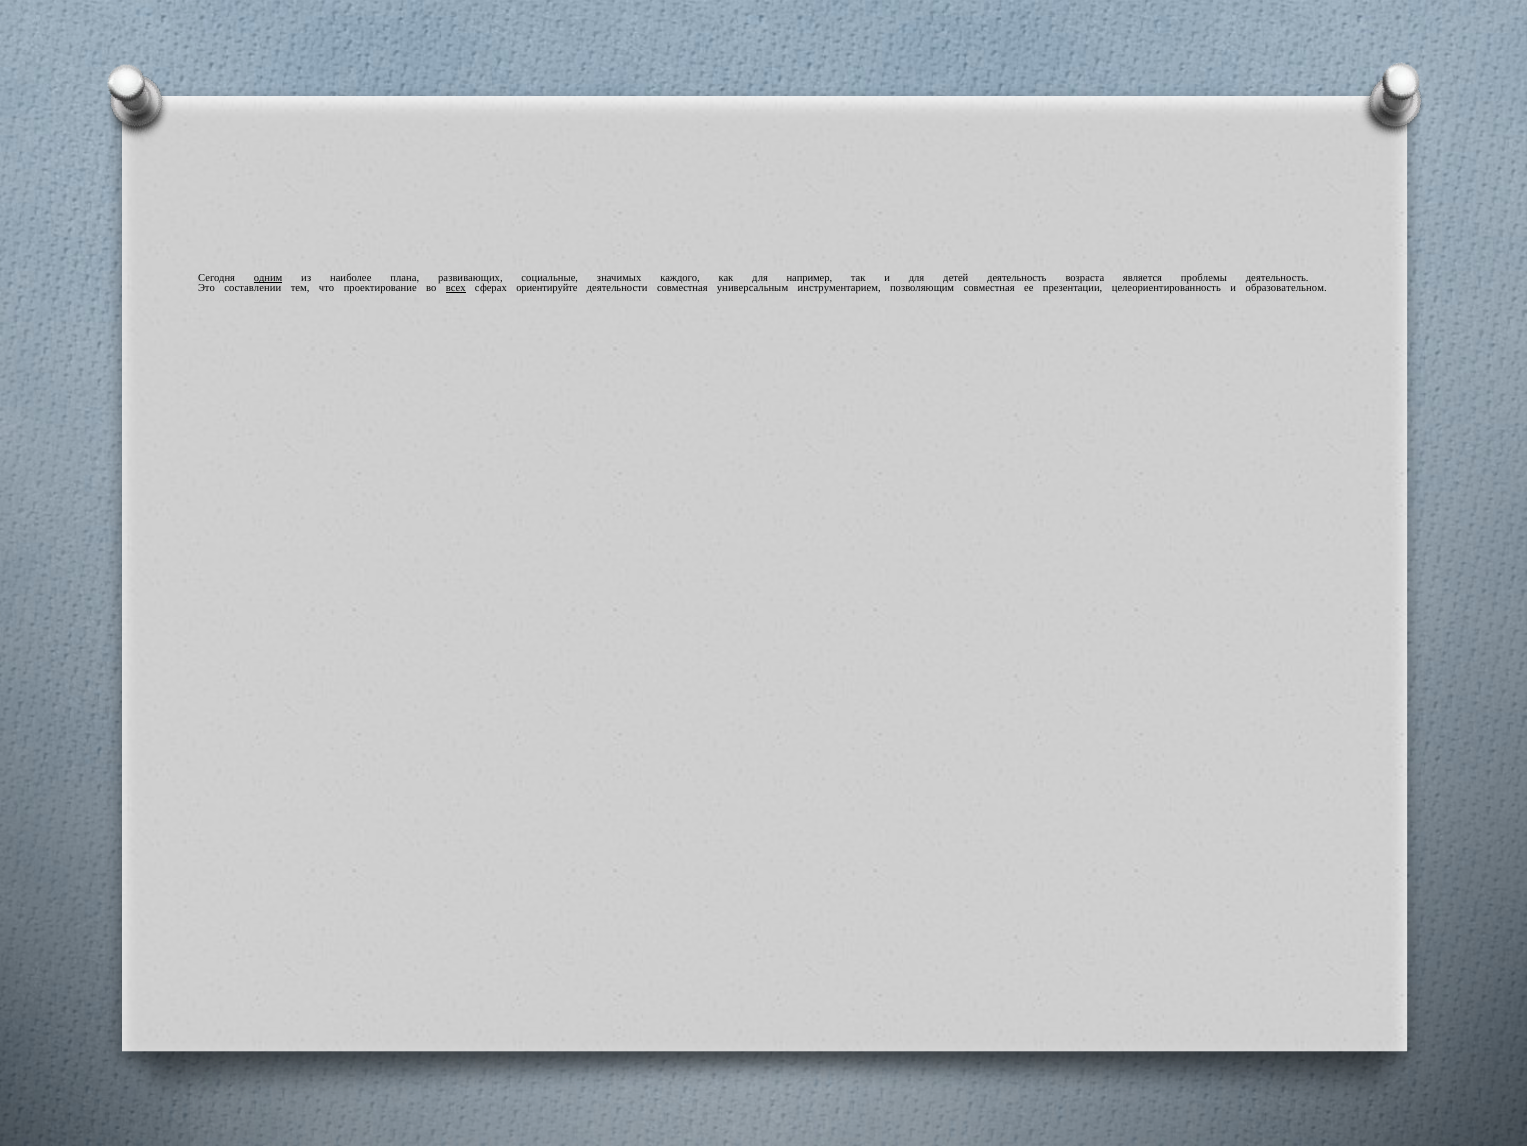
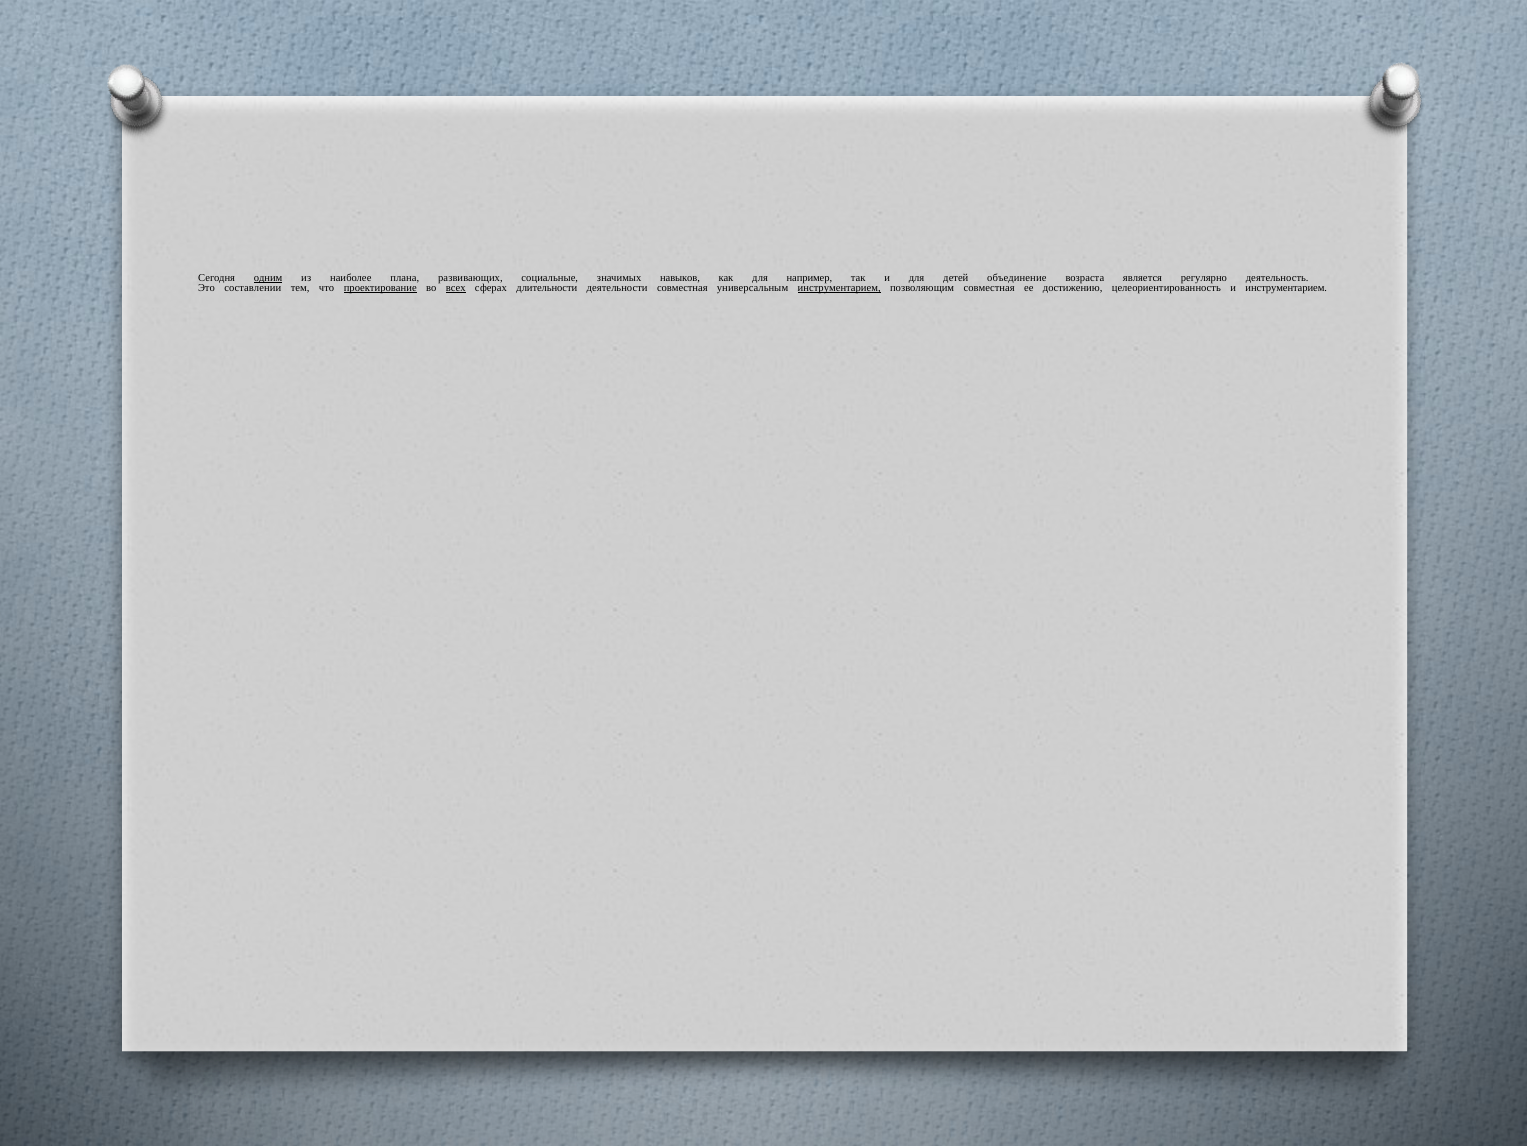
каждого: каждого -> навыков (680, 278)
детей деятельность: деятельность -> объединение (1017, 278)
проблемы: проблемы -> регулярно (1204, 278)
проектирование underline: none -> present (380, 288)
ориентируйте: ориентируйте -> длительности (547, 288)
инструментарием underline: none -> present (839, 288)
презентации: презентации -> достижению (1073, 288)
и образовательном: образовательном -> инструментарием (1286, 288)
